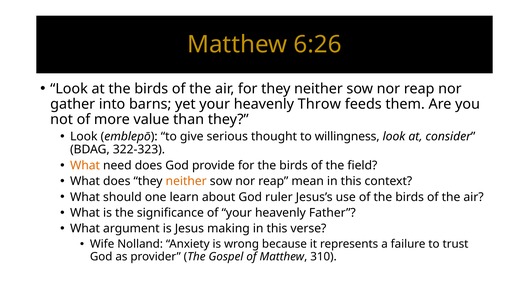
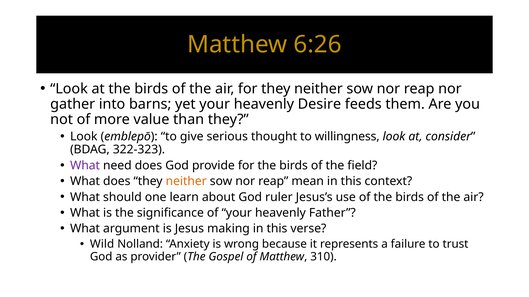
Throw: Throw -> Desire (319, 104)
What colour: orange -> purple (85, 166)
Wife: Wife -> Wild (102, 245)
